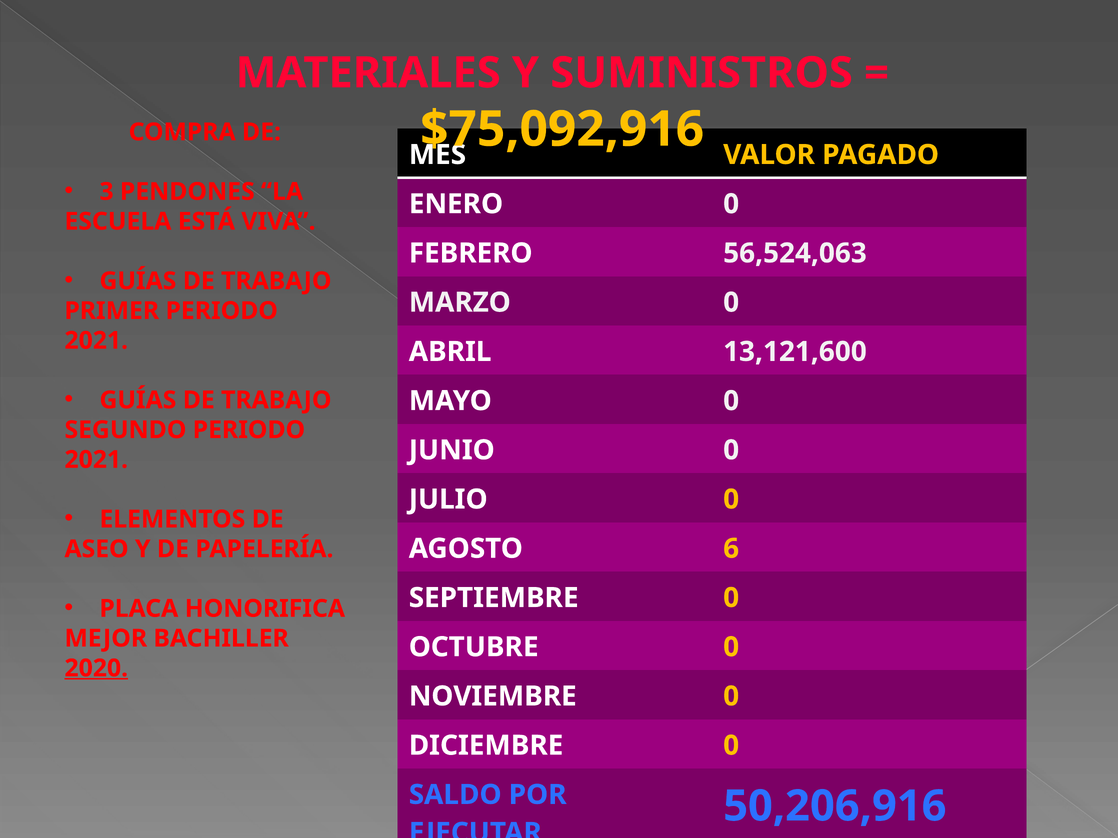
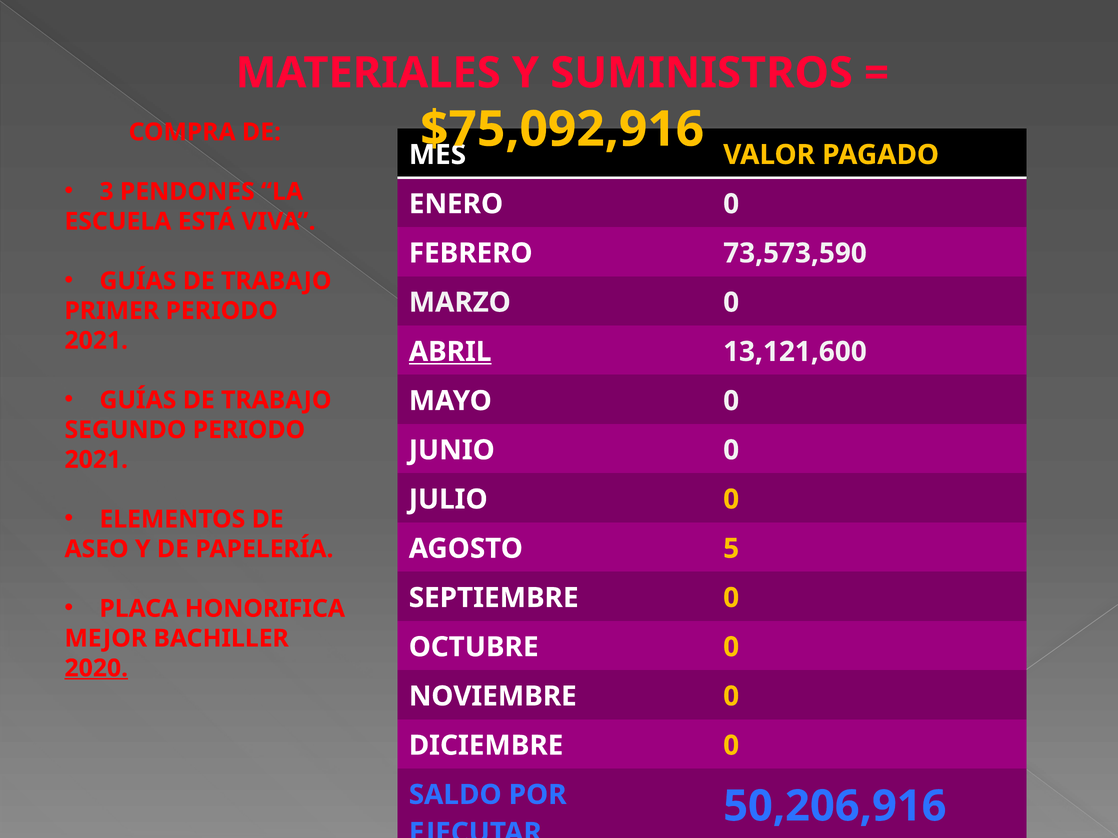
56,524,063: 56,524,063 -> 73,573,590 (795, 253)
ABRIL underline: none -> present (450, 352)
6: 6 -> 5 (731, 549)
